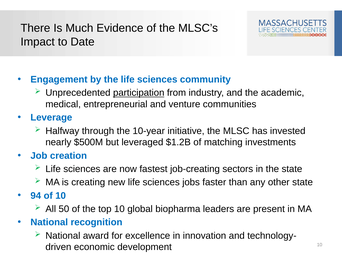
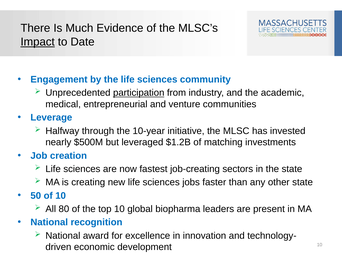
Impact underline: none -> present (38, 42)
94: 94 -> 50 (36, 195)
50: 50 -> 80 (64, 209)
